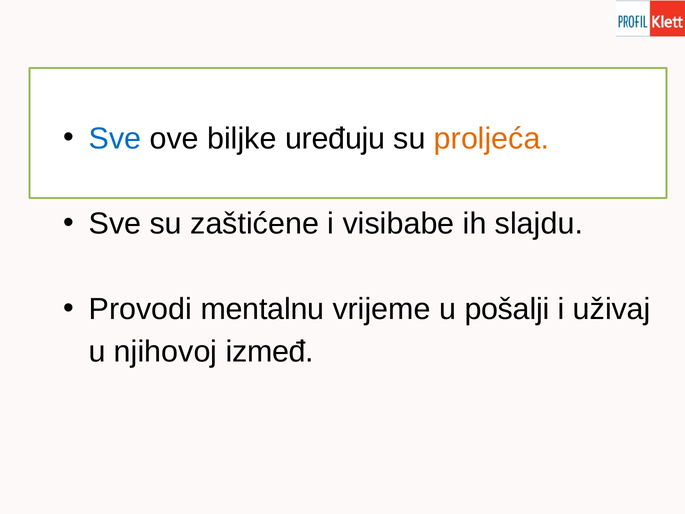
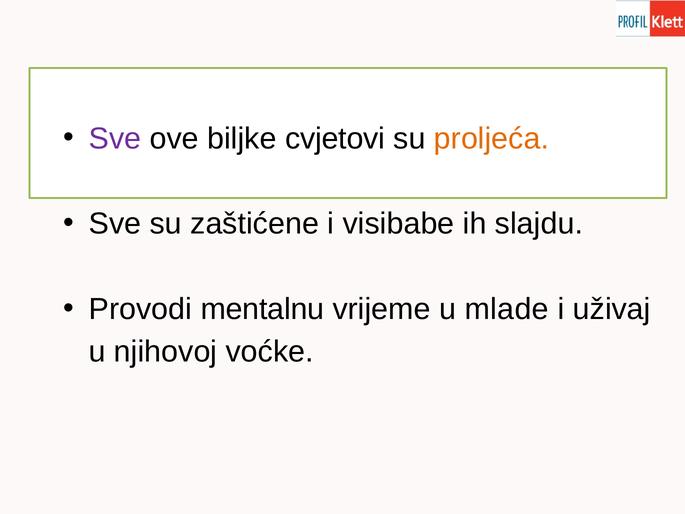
Sve colour: blue -> purple (115, 138)
uređuju: uređuju -> cvjetovi (335, 138)
pošalji: pošalji -> mlade (507, 309)
izmeđ: izmeđ -> voćke (270, 352)
